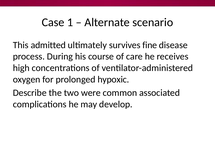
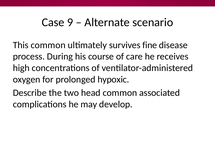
1: 1 -> 9 (70, 22)
This admitted: admitted -> common (48, 45)
were: were -> head (91, 93)
